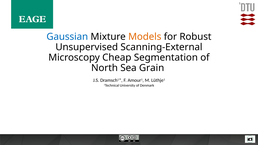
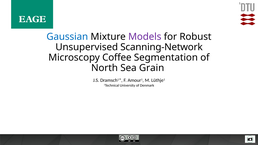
Models colour: orange -> purple (145, 37)
Scanning-External: Scanning-External -> Scanning-Network (161, 47)
Cheap: Cheap -> Coffee (117, 58)
